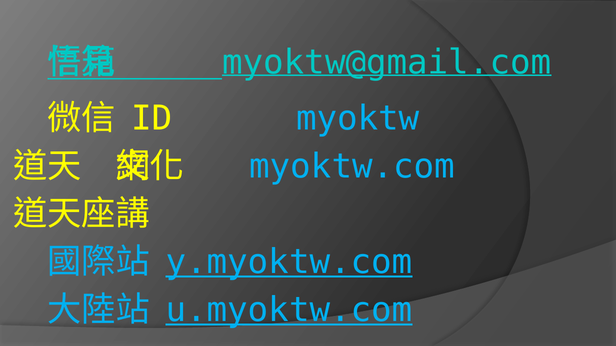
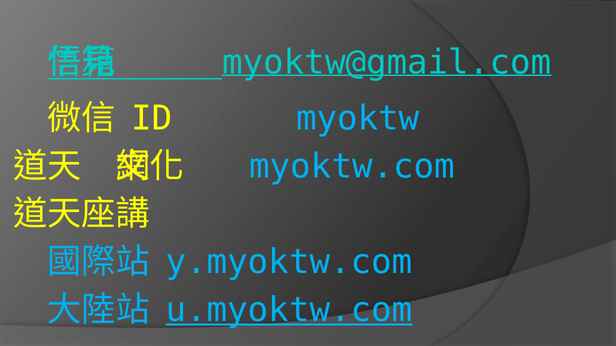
y.myoktw.com underline: present -> none (289, 262)
